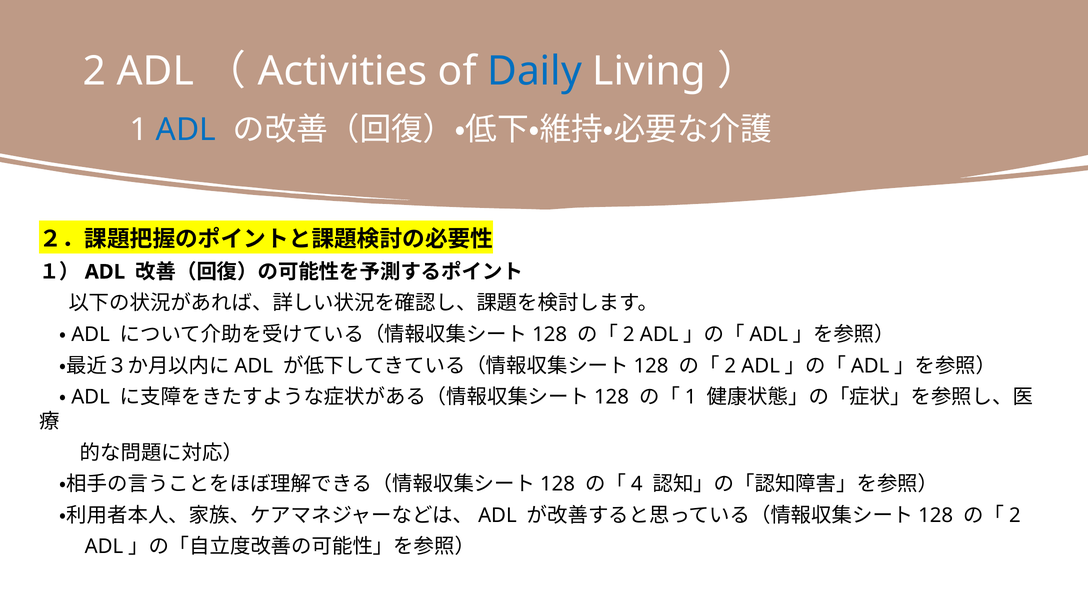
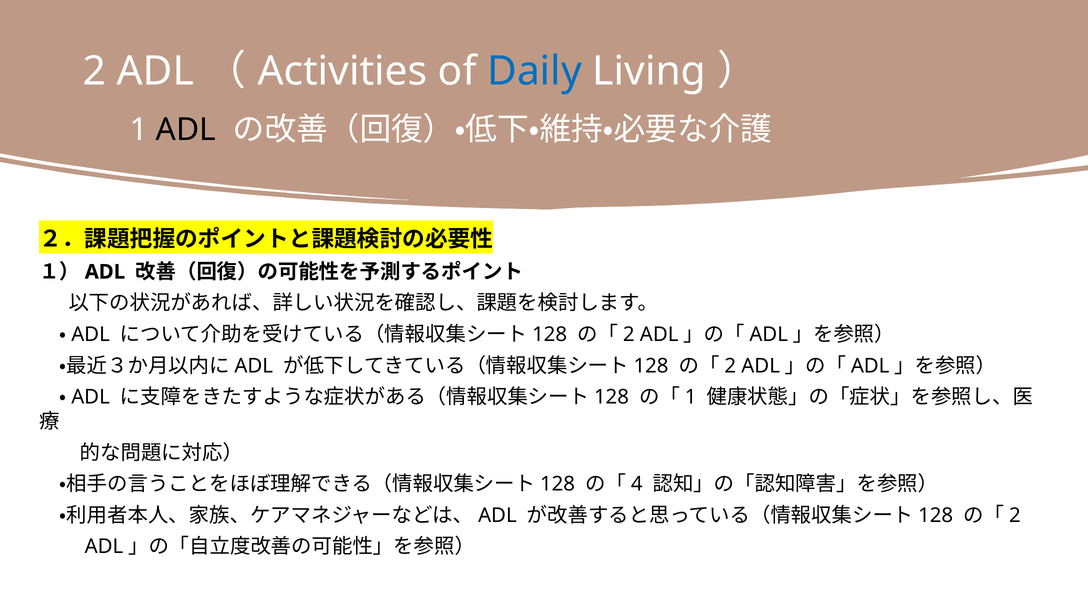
ADL colour: blue -> black (186, 130)
